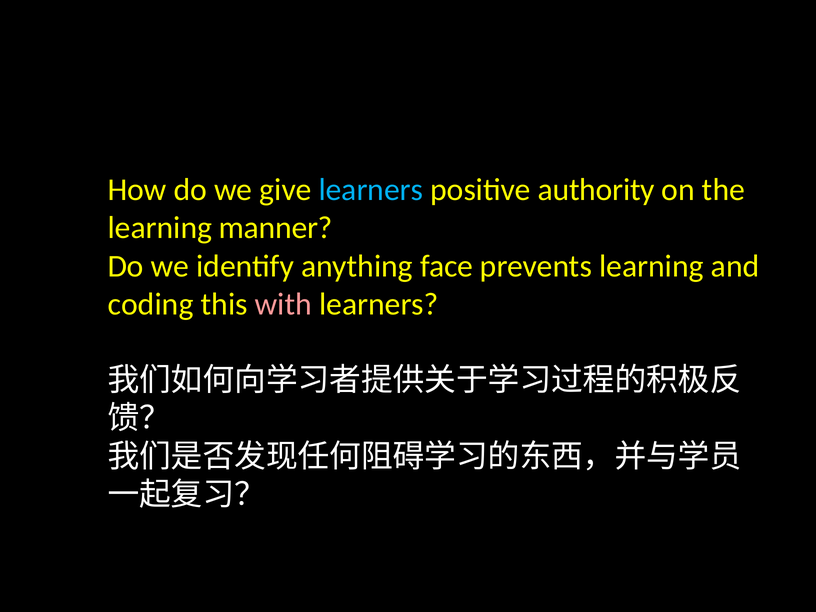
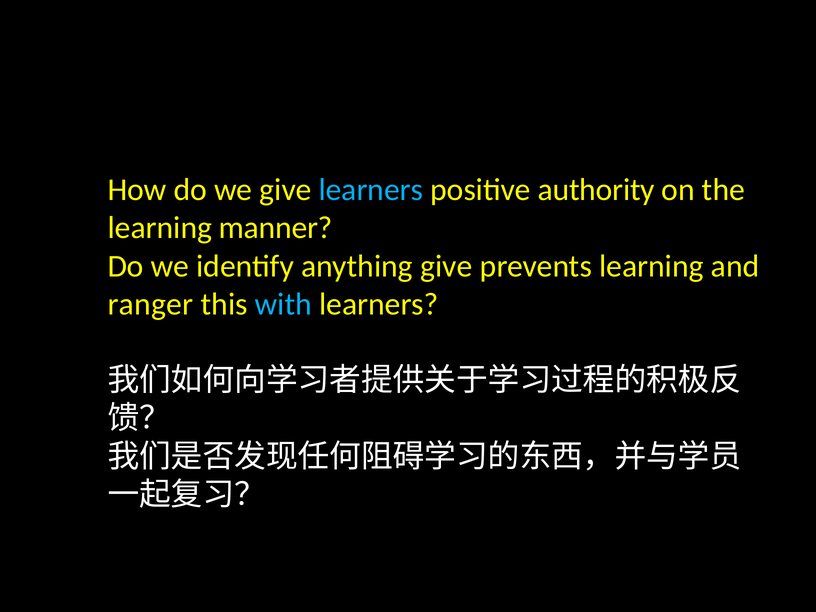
anything face: face -> give (446, 266)
coding: coding -> ranger (150, 304)
with colour: pink -> light blue (283, 304)
